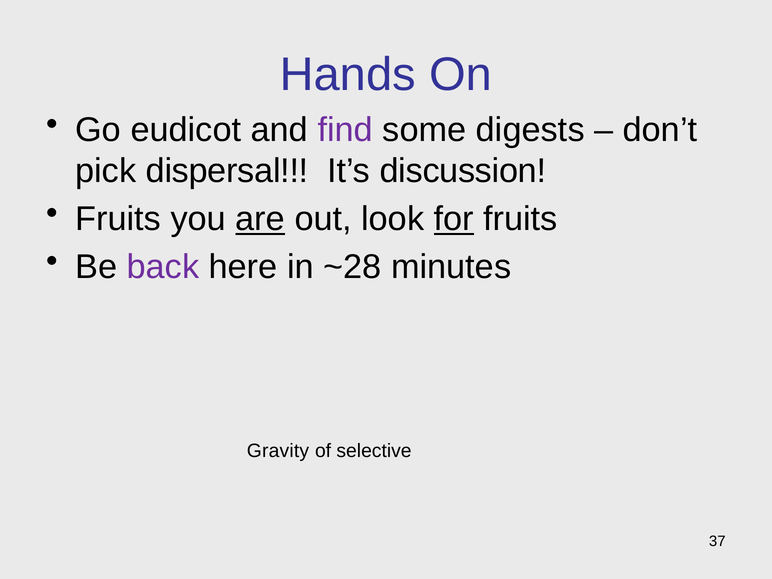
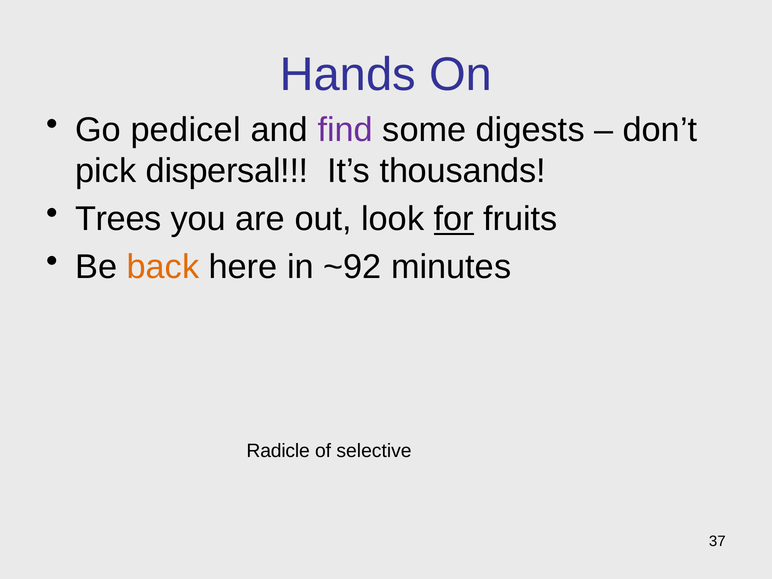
eudicot: eudicot -> pedicel (186, 130)
discussion: discussion -> thousands (463, 171)
Fruits: Fruits -> Trees (118, 219)
are underline: present -> none (260, 219)
back colour: purple -> orange (163, 267)
~28: ~28 -> ~92 (352, 267)
Gravity: Gravity -> Radicle (278, 451)
